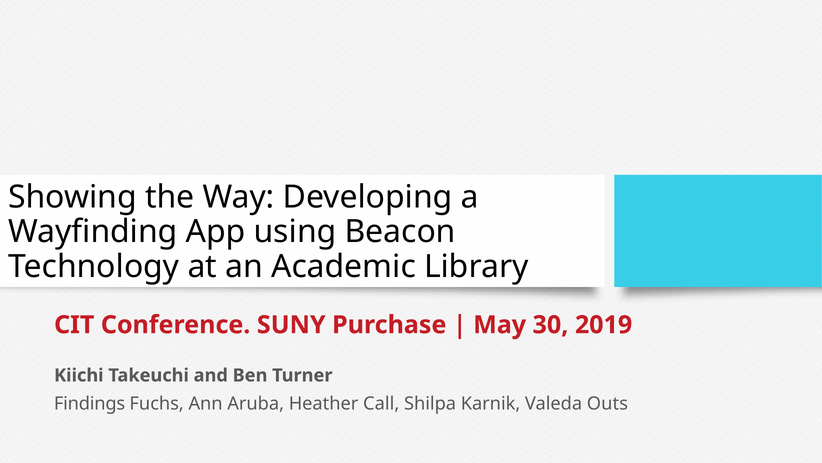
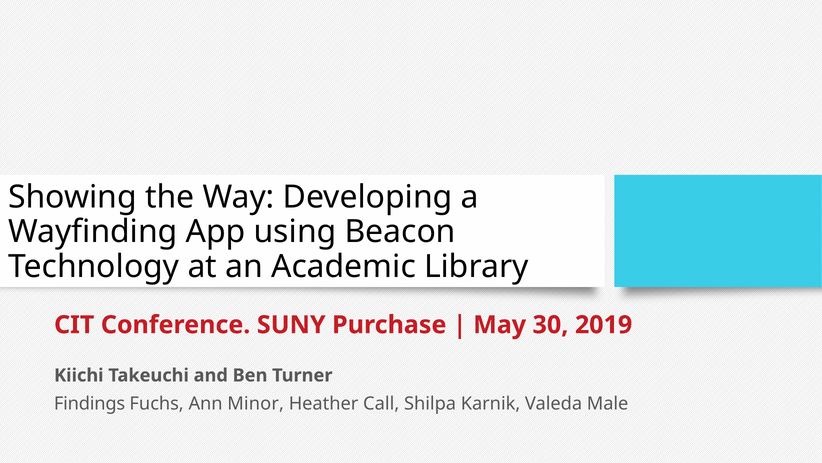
Aruba: Aruba -> Minor (256, 403)
Outs: Outs -> Male (608, 403)
